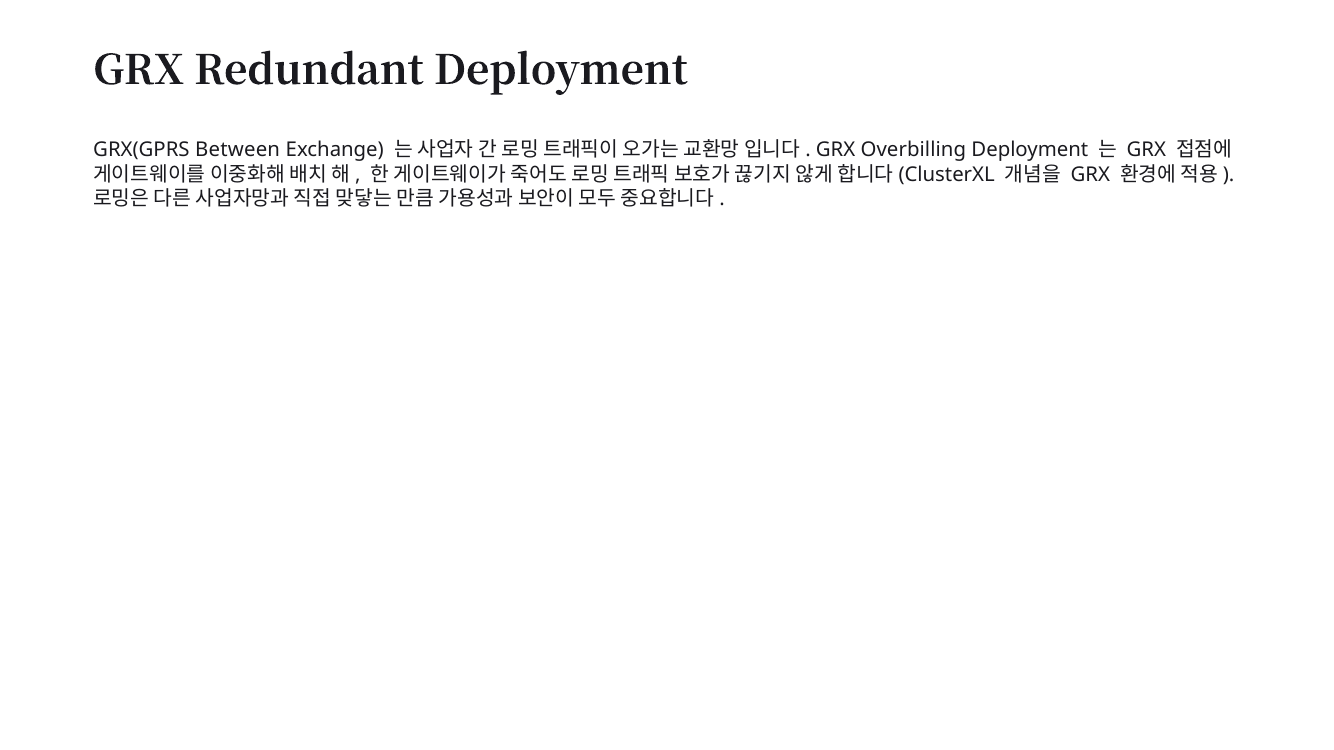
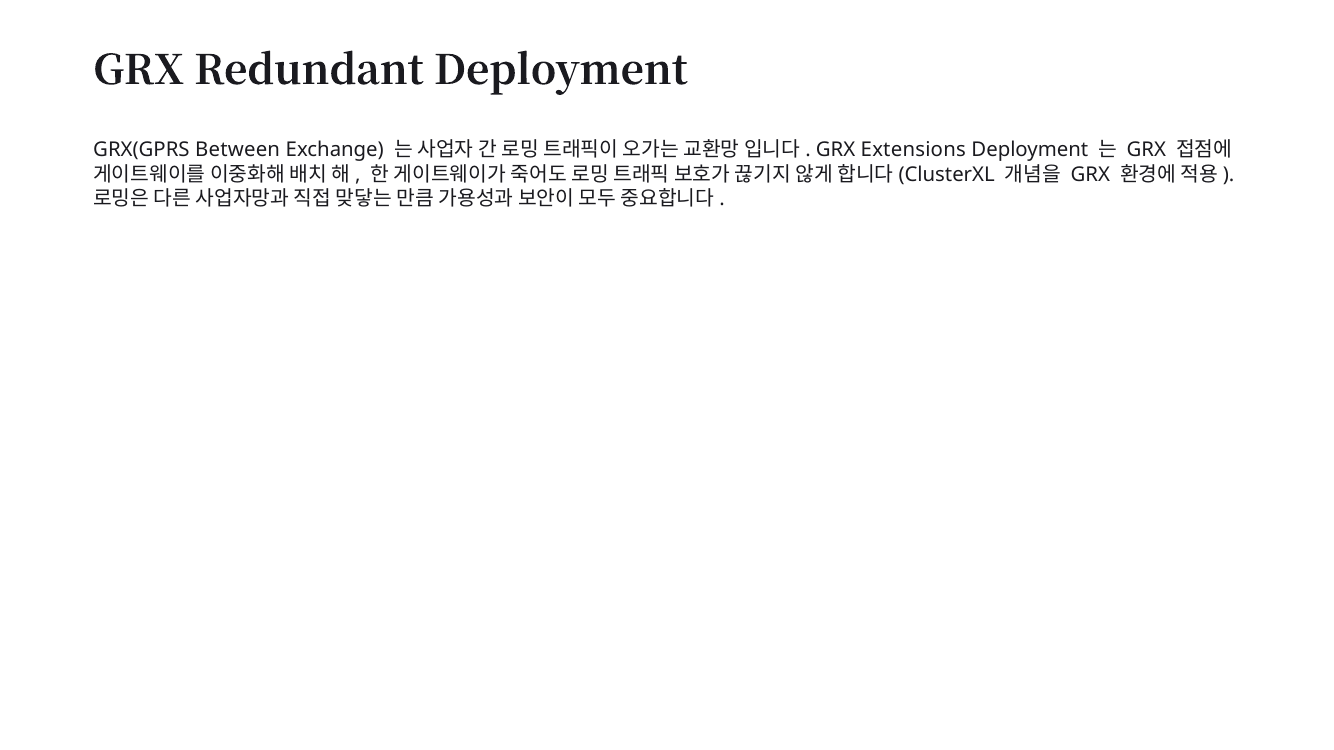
Overbilling: Overbilling -> Extensions (913, 150)
